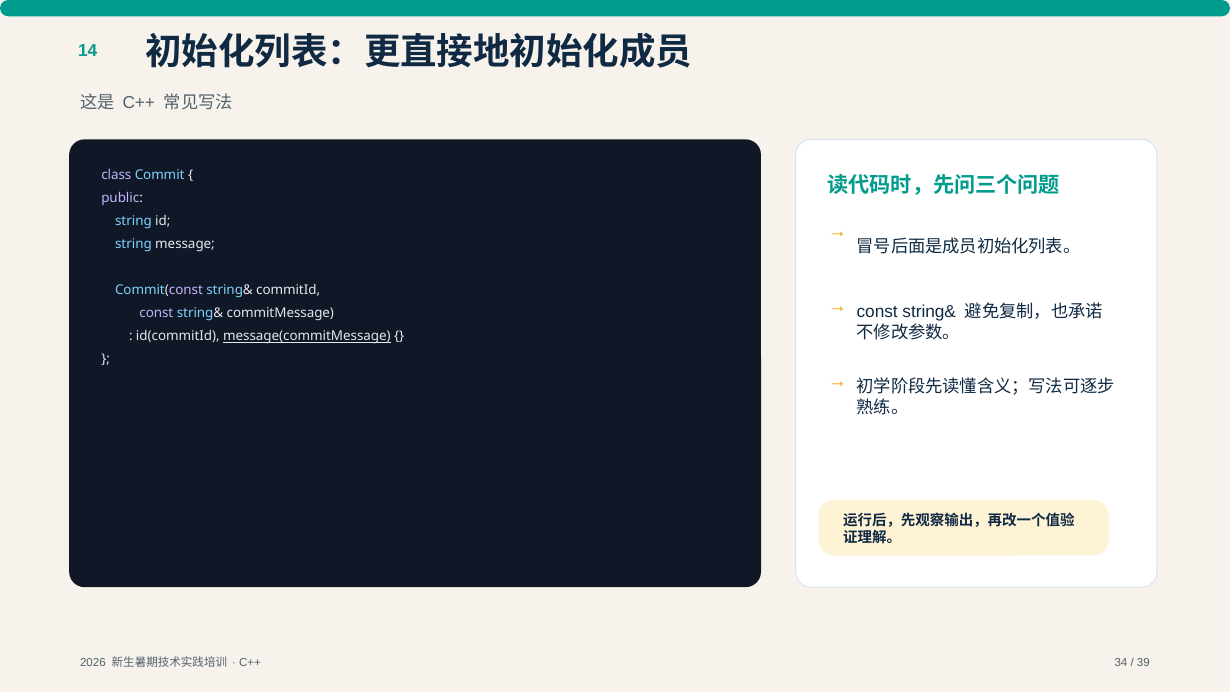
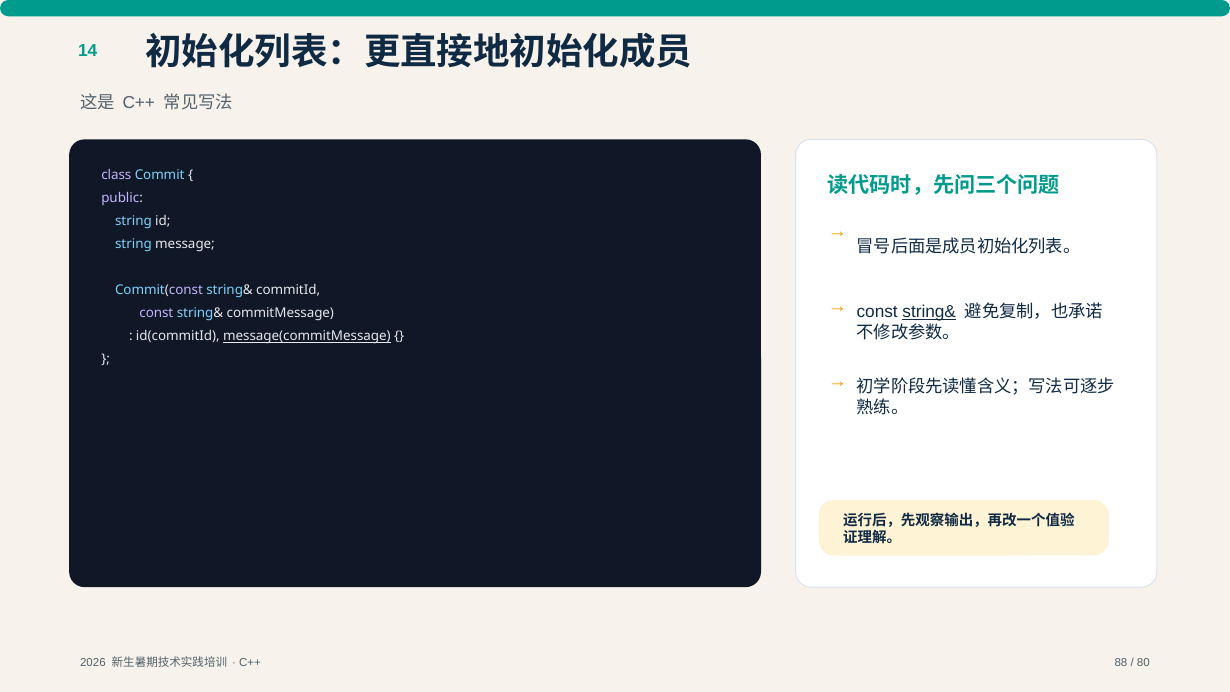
string& underline: none -> present (929, 312)
34: 34 -> 88 (1121, 663)
39: 39 -> 80 (1143, 663)
